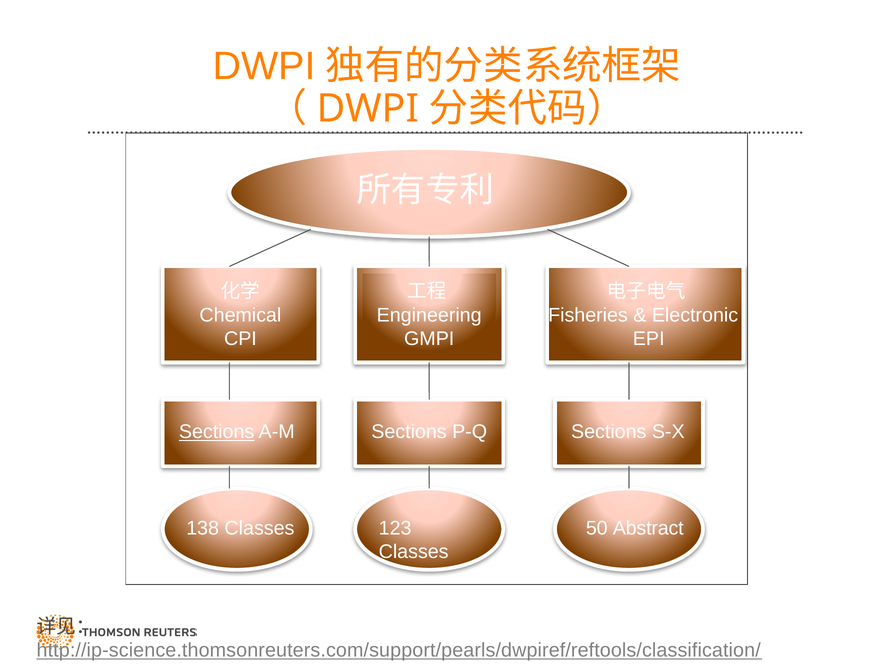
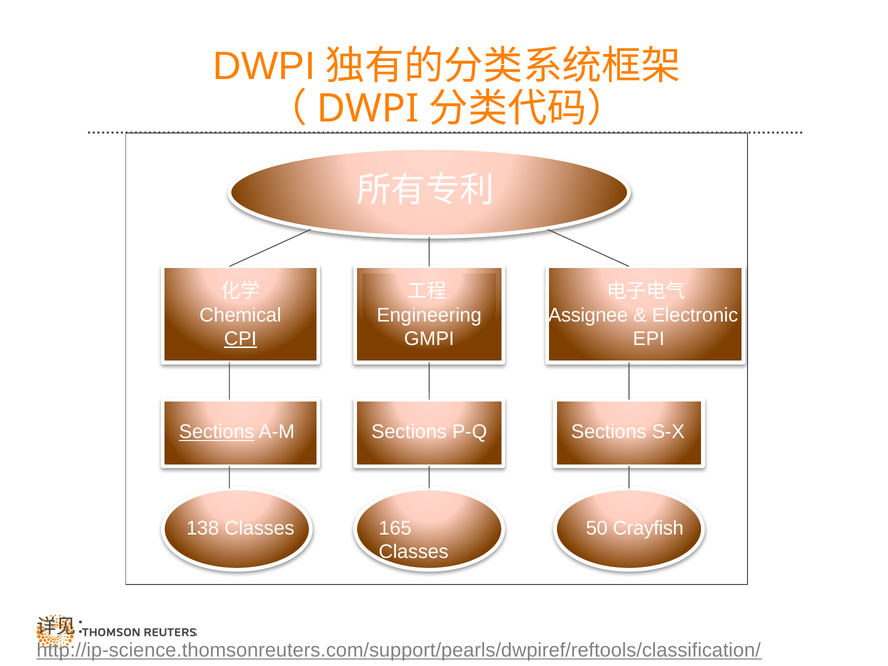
Fisheries: Fisheries -> Assignee (588, 315)
CPI underline: none -> present (240, 339)
123: 123 -> 165 (395, 528)
Abstract: Abstract -> Crayfish (648, 528)
